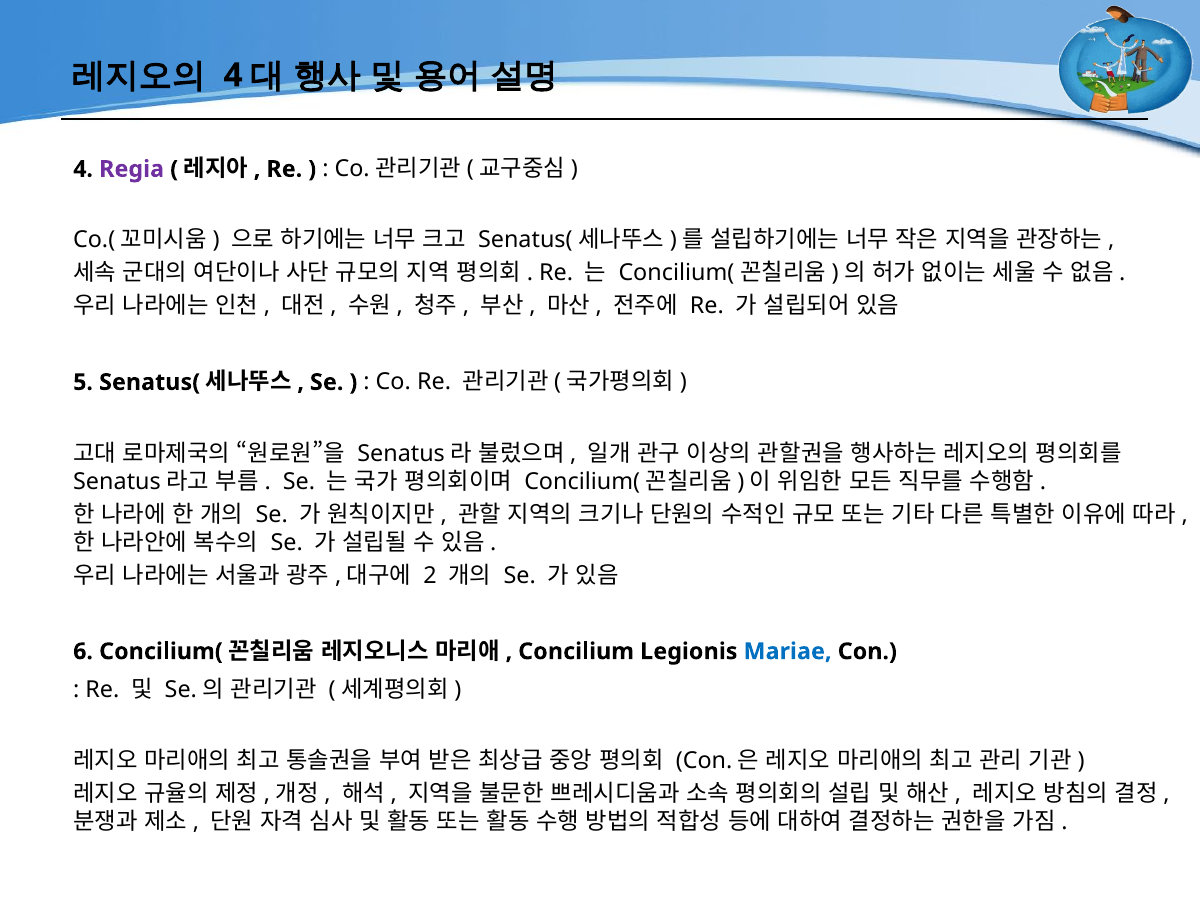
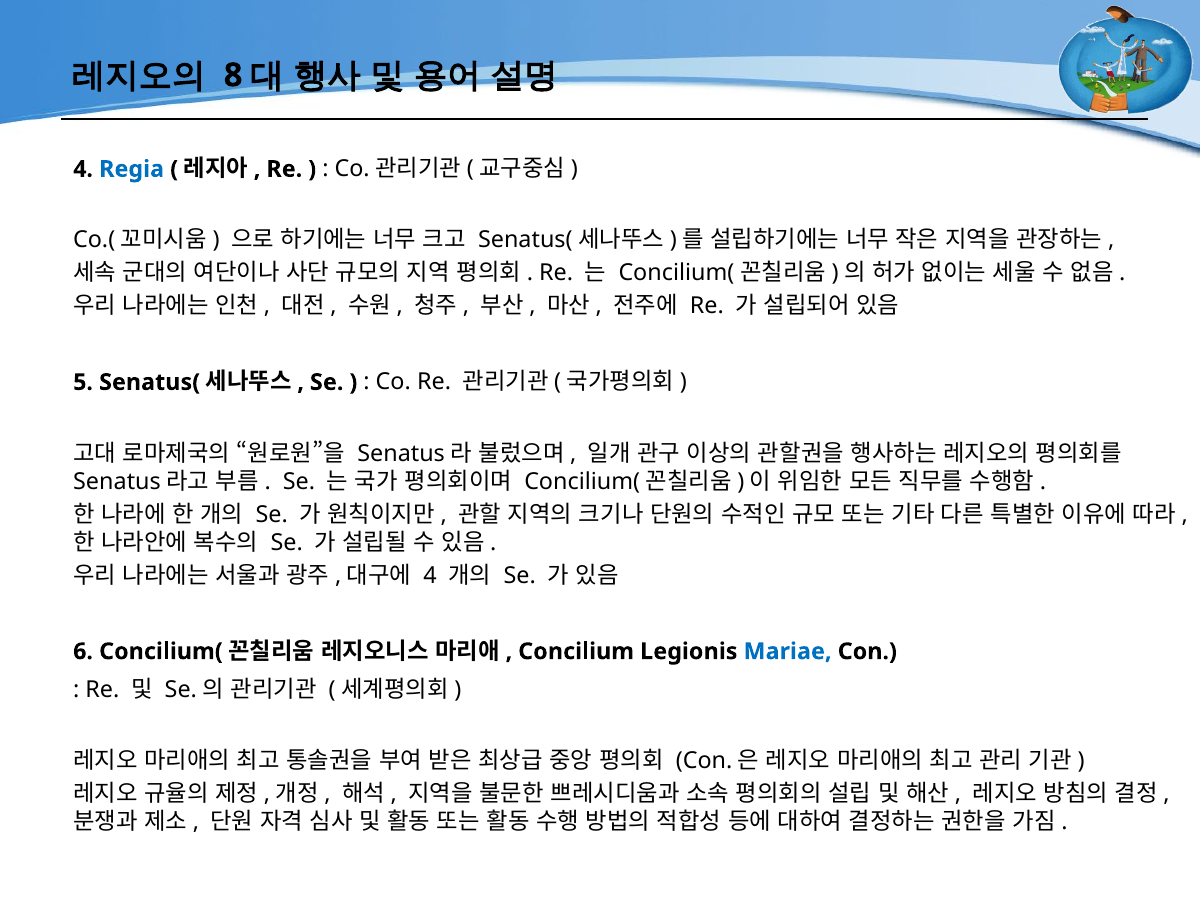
4: 4 -> 8 (233, 75)
Regia colour: purple -> blue (132, 169)
2: 2 -> 4 (430, 575)
